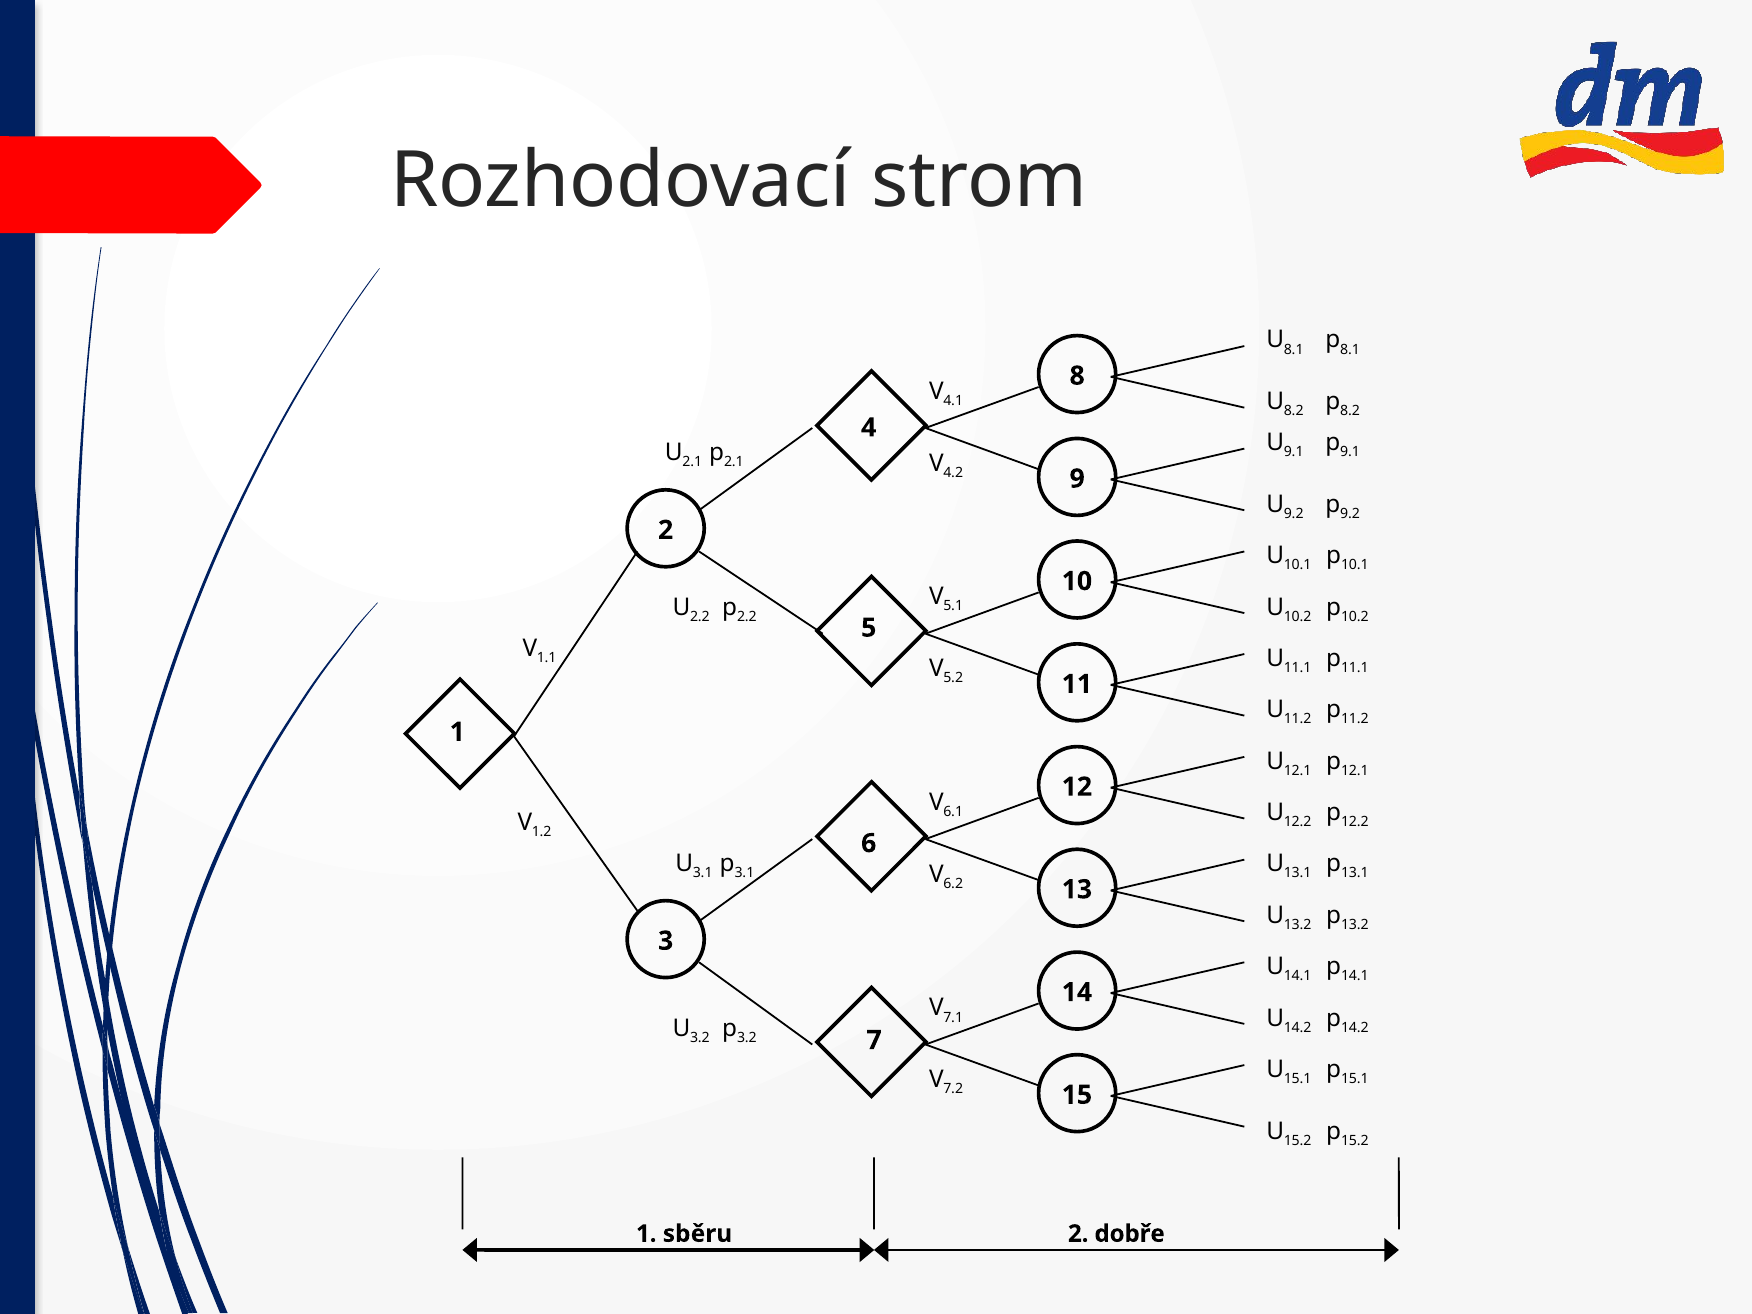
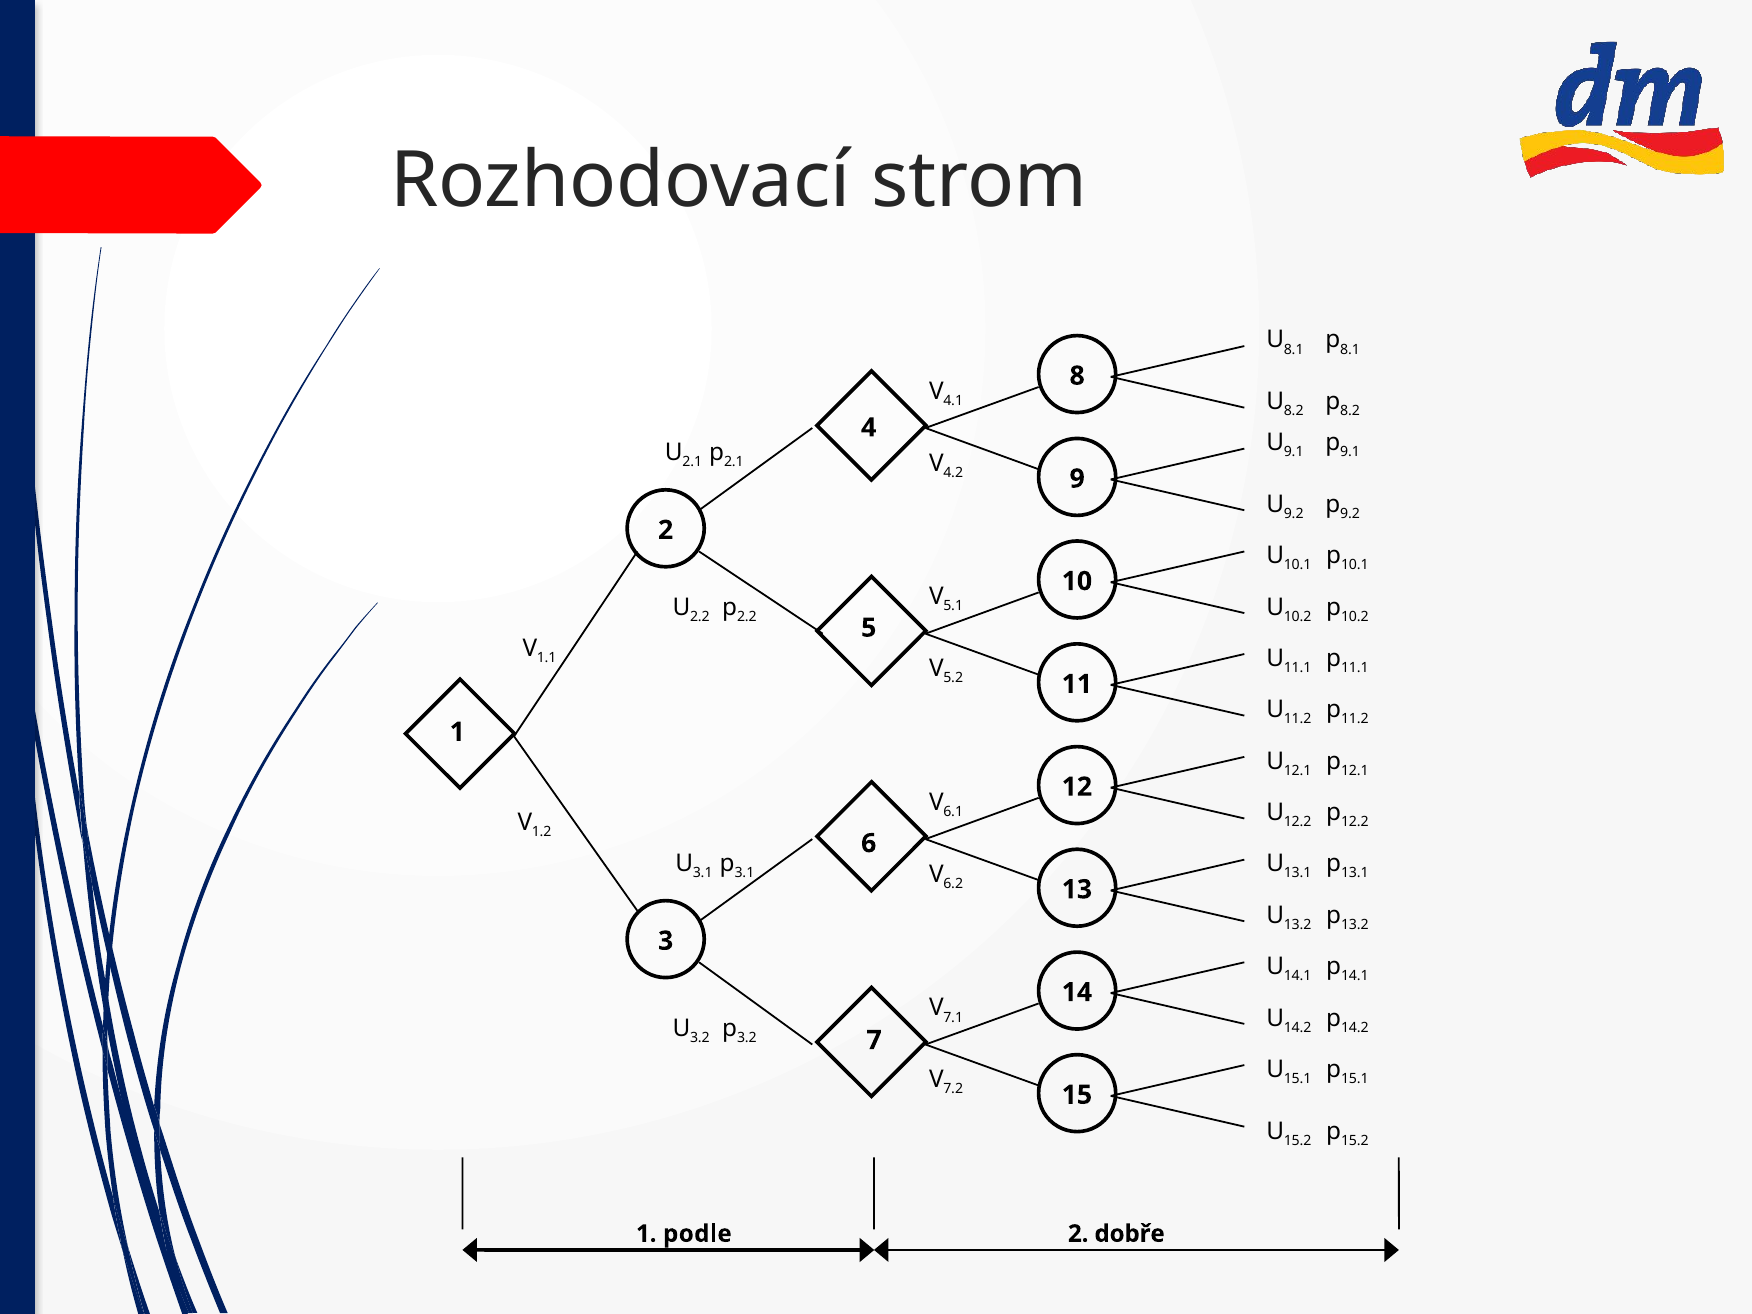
sběru: sběru -> podle (697, 1234)
